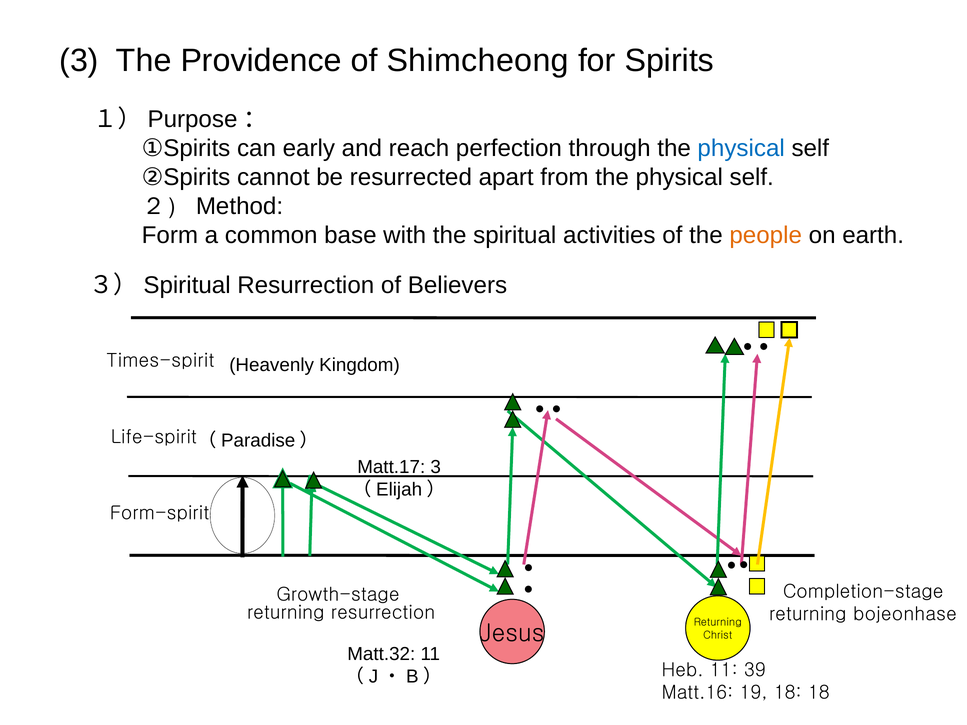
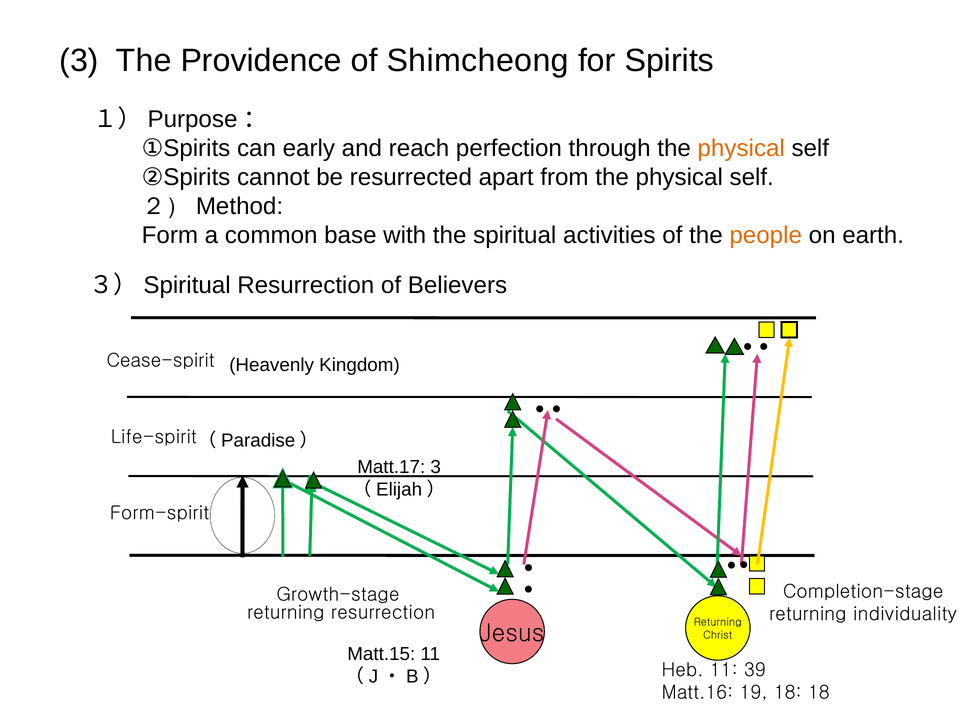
physical colour: blue -> orange (741, 148)
Times-spirit: Times-spirit -> Cease-spirit (161, 361)
bojeonhase: bojeonhase -> individuality (905, 614)
Matt.32: Matt.32 -> Matt.15 (381, 654)
